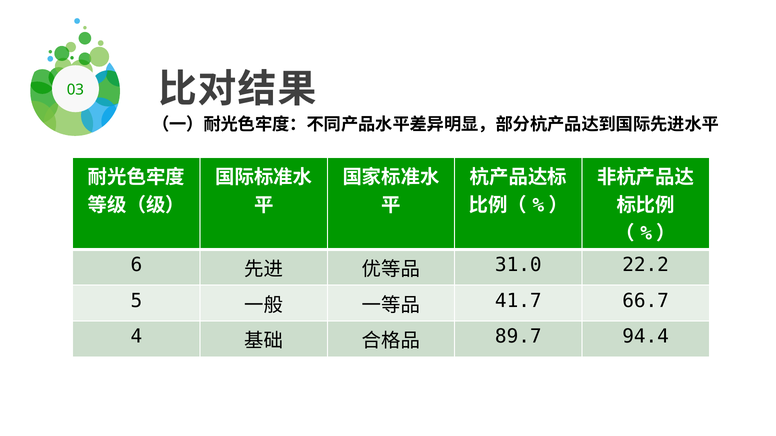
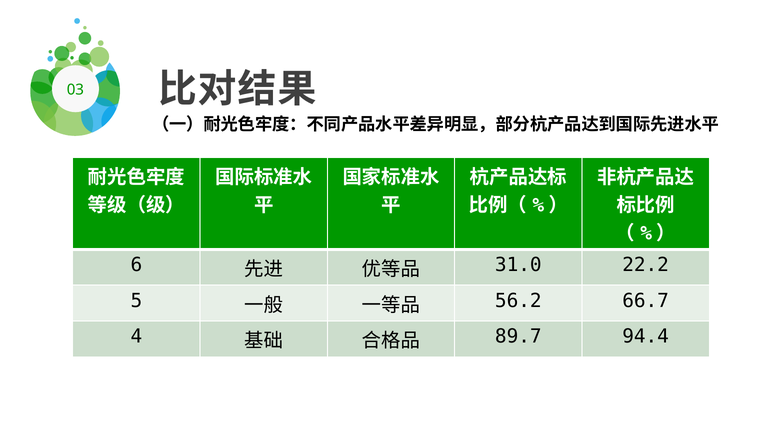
41.7: 41.7 -> 56.2 (518, 301)
